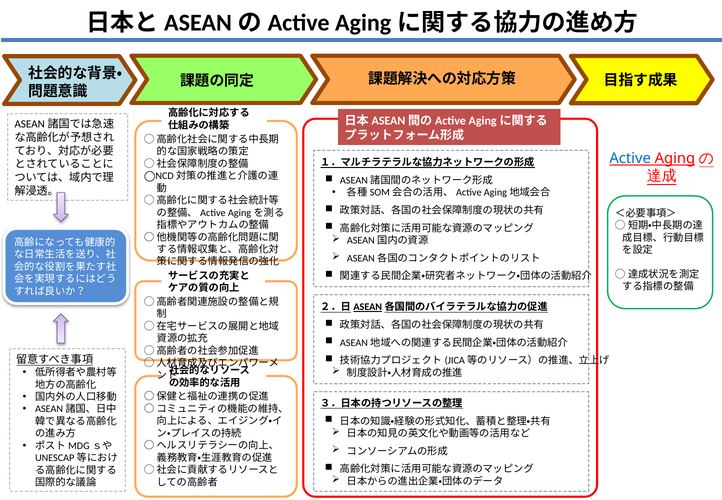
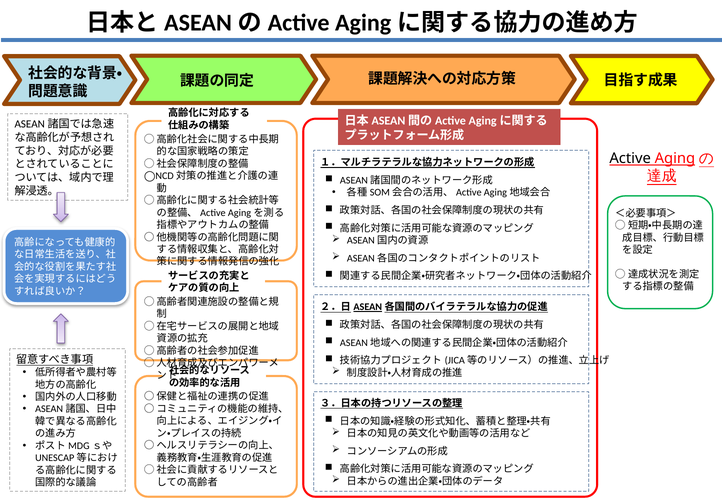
Active colour: blue -> black (630, 158)
